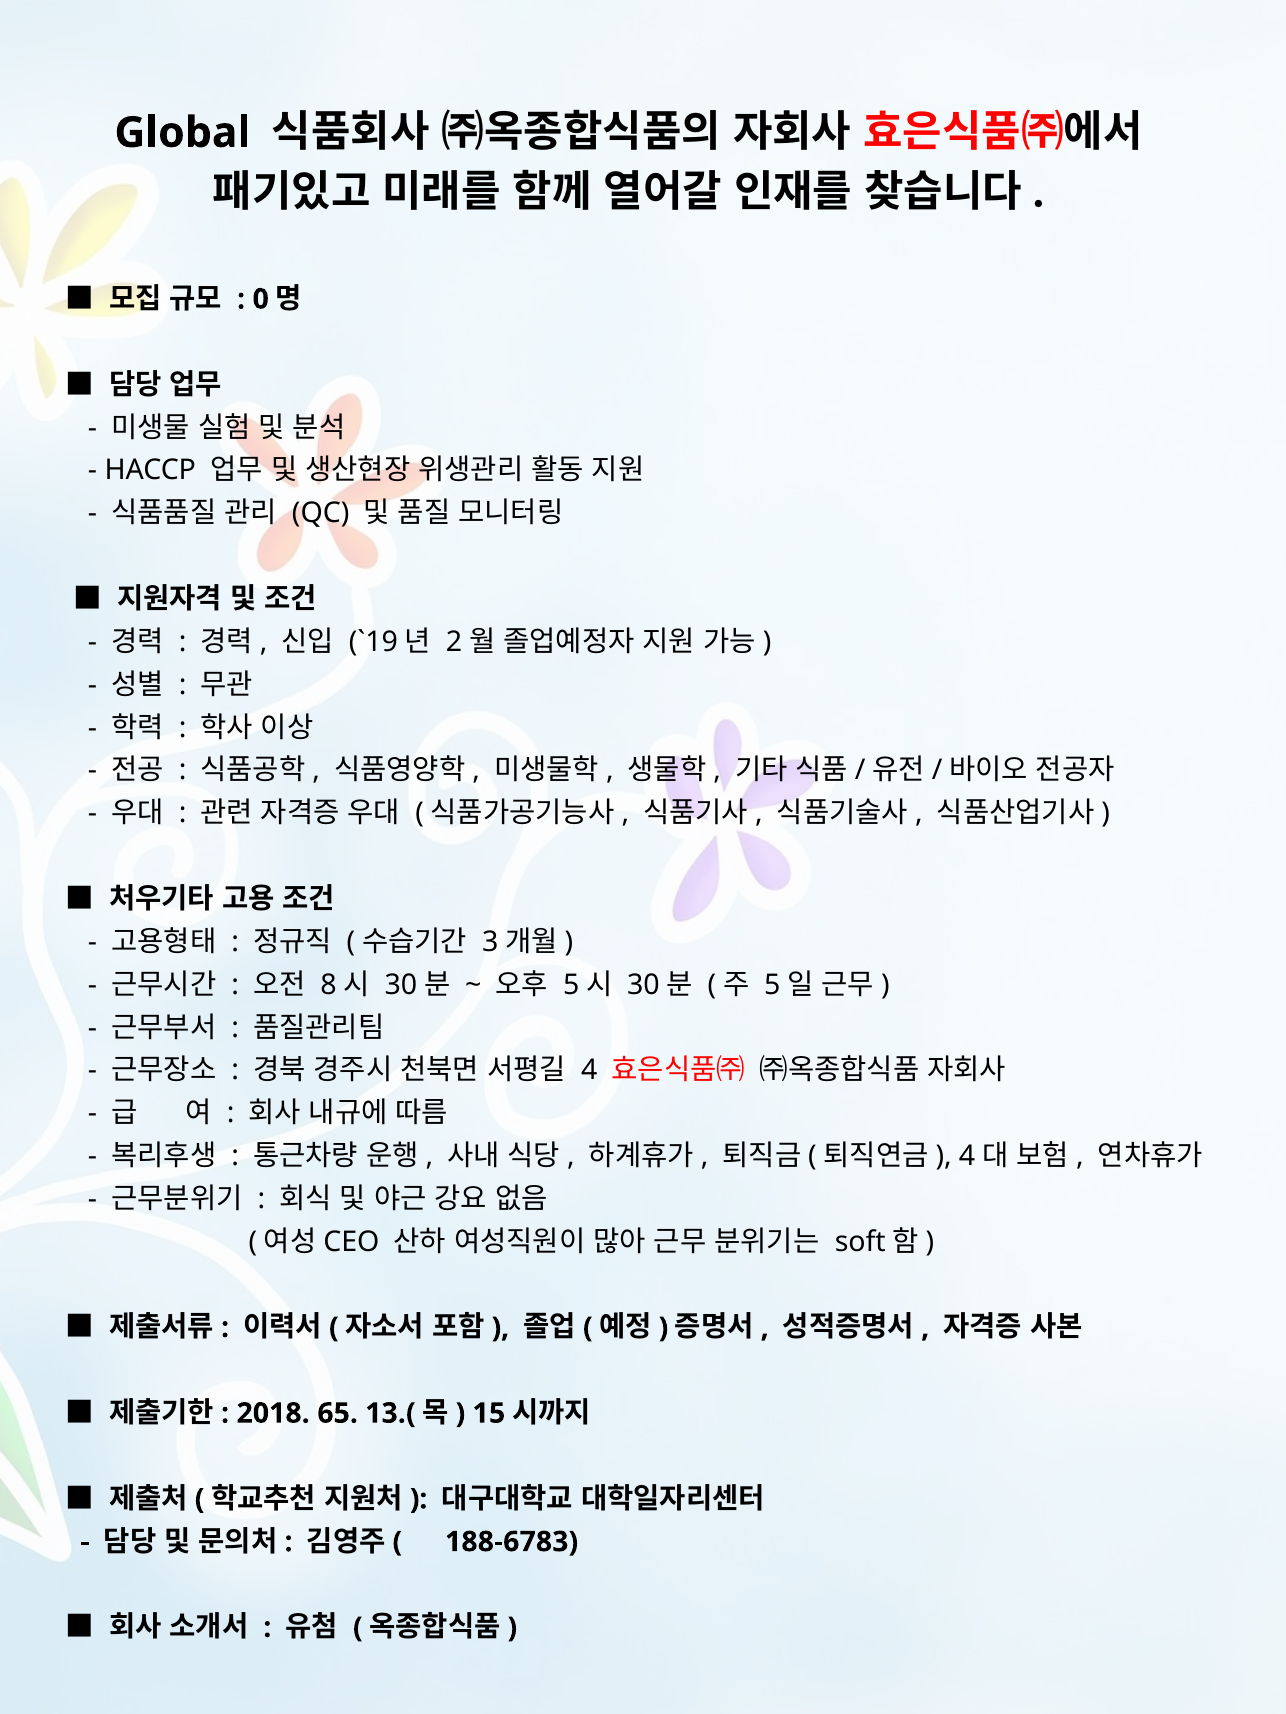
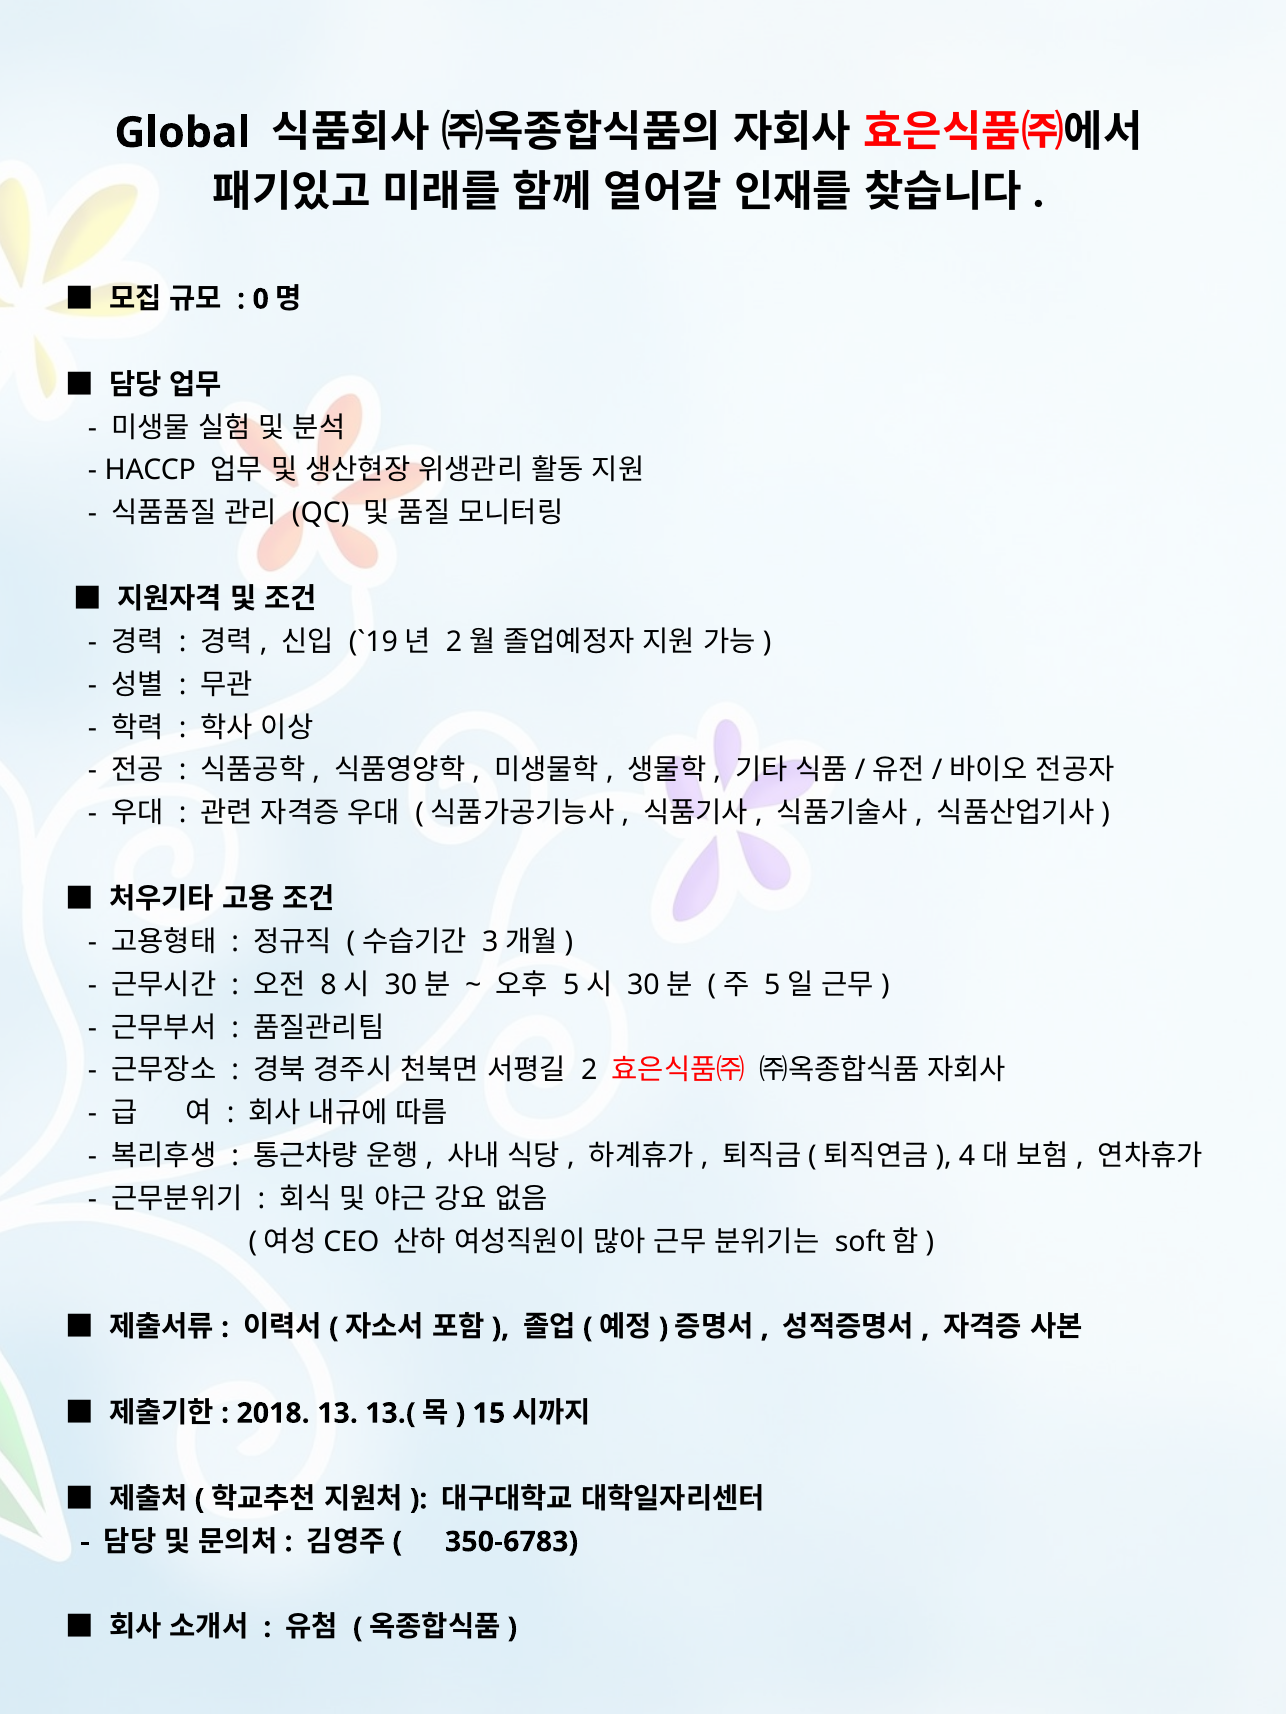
4: 4 -> 2 (589, 1071)
65: 65 -> 13 (338, 1414)
188-6783: 188-6783 -> 350-6783 (512, 1542)
